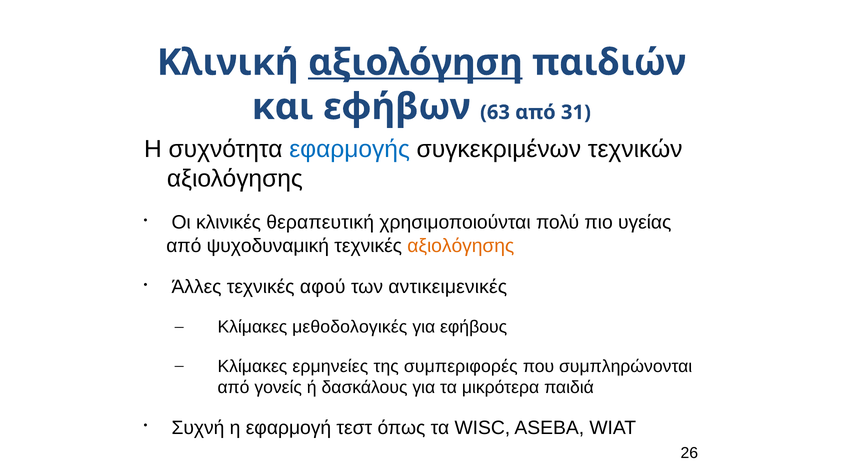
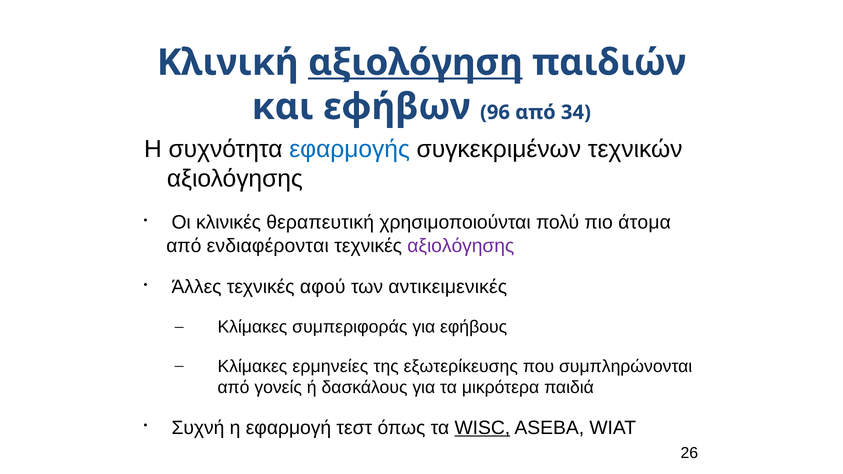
63: 63 -> 96 (495, 112)
31: 31 -> 34 (576, 112)
υγείας: υγείας -> άτομα (645, 223)
ψυχοδυναμική: ψυχοδυναμική -> ενδιαφέρονται (268, 246)
αξιολόγησης colour: orange -> purple (461, 246)
μεθοδολογικές: μεθοδολογικές -> συμπεριφοράς (350, 327)
συμπεριφορές: συμπεριφορές -> εξωτερίκευσης (461, 366)
WISC underline: none -> present (482, 428)
